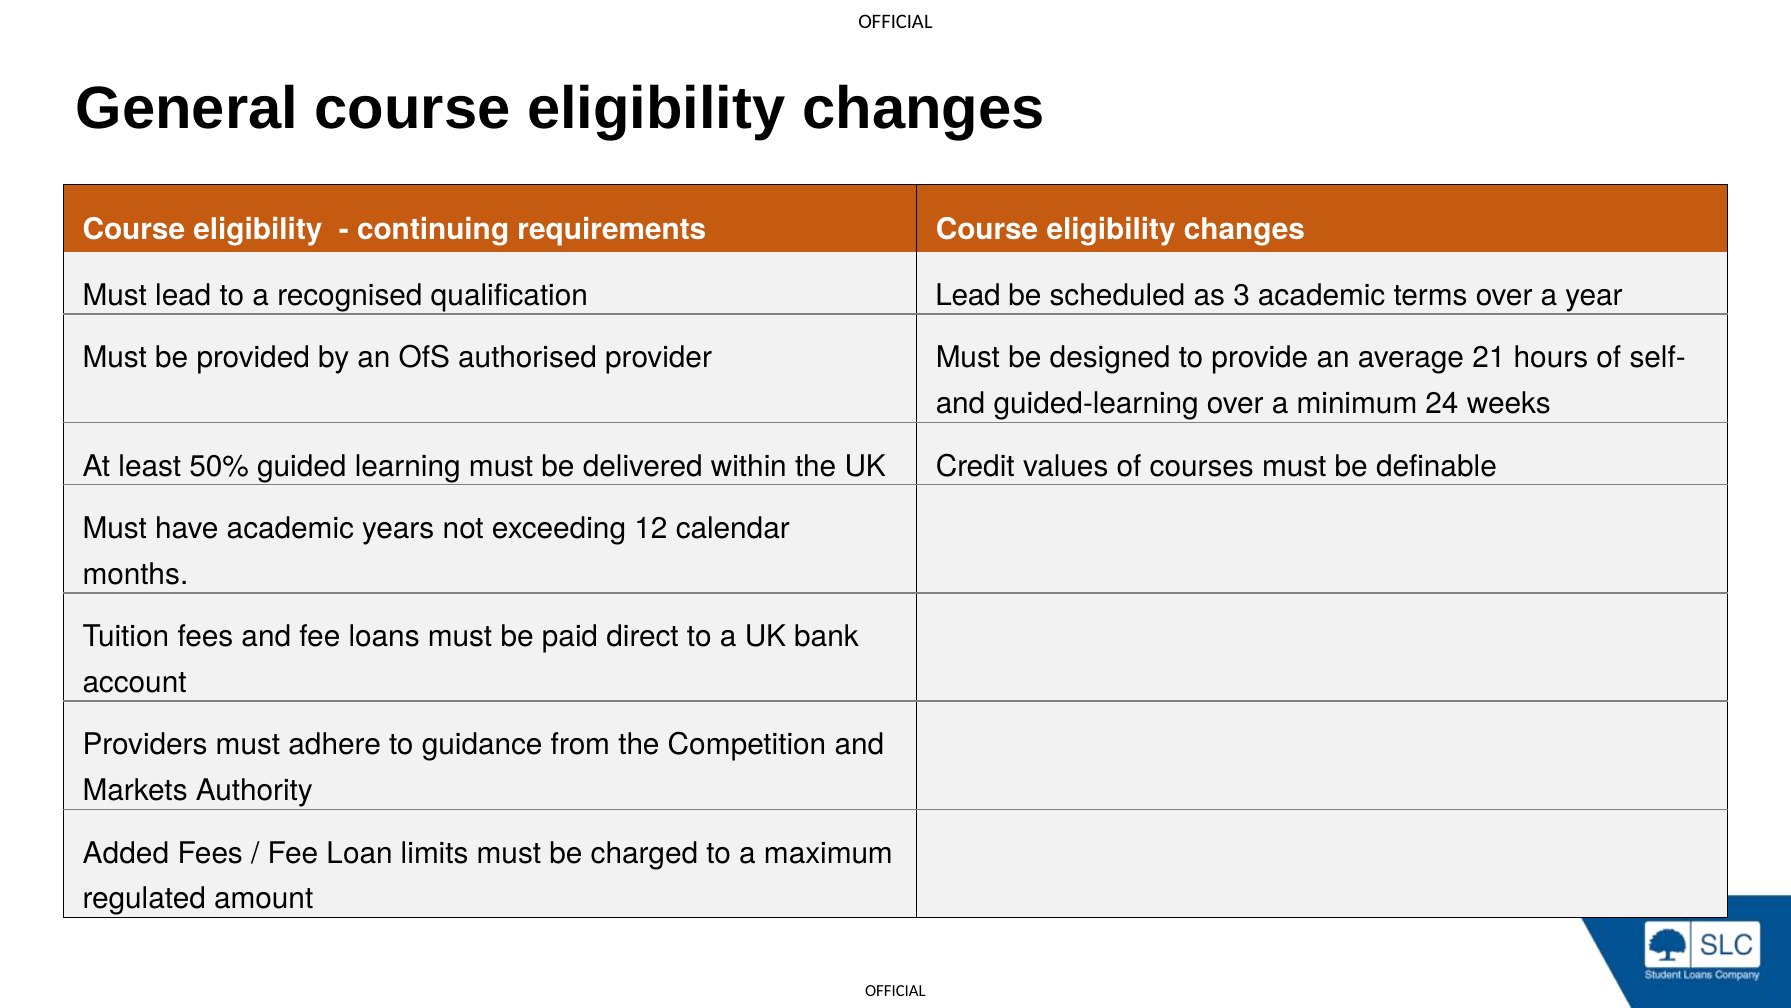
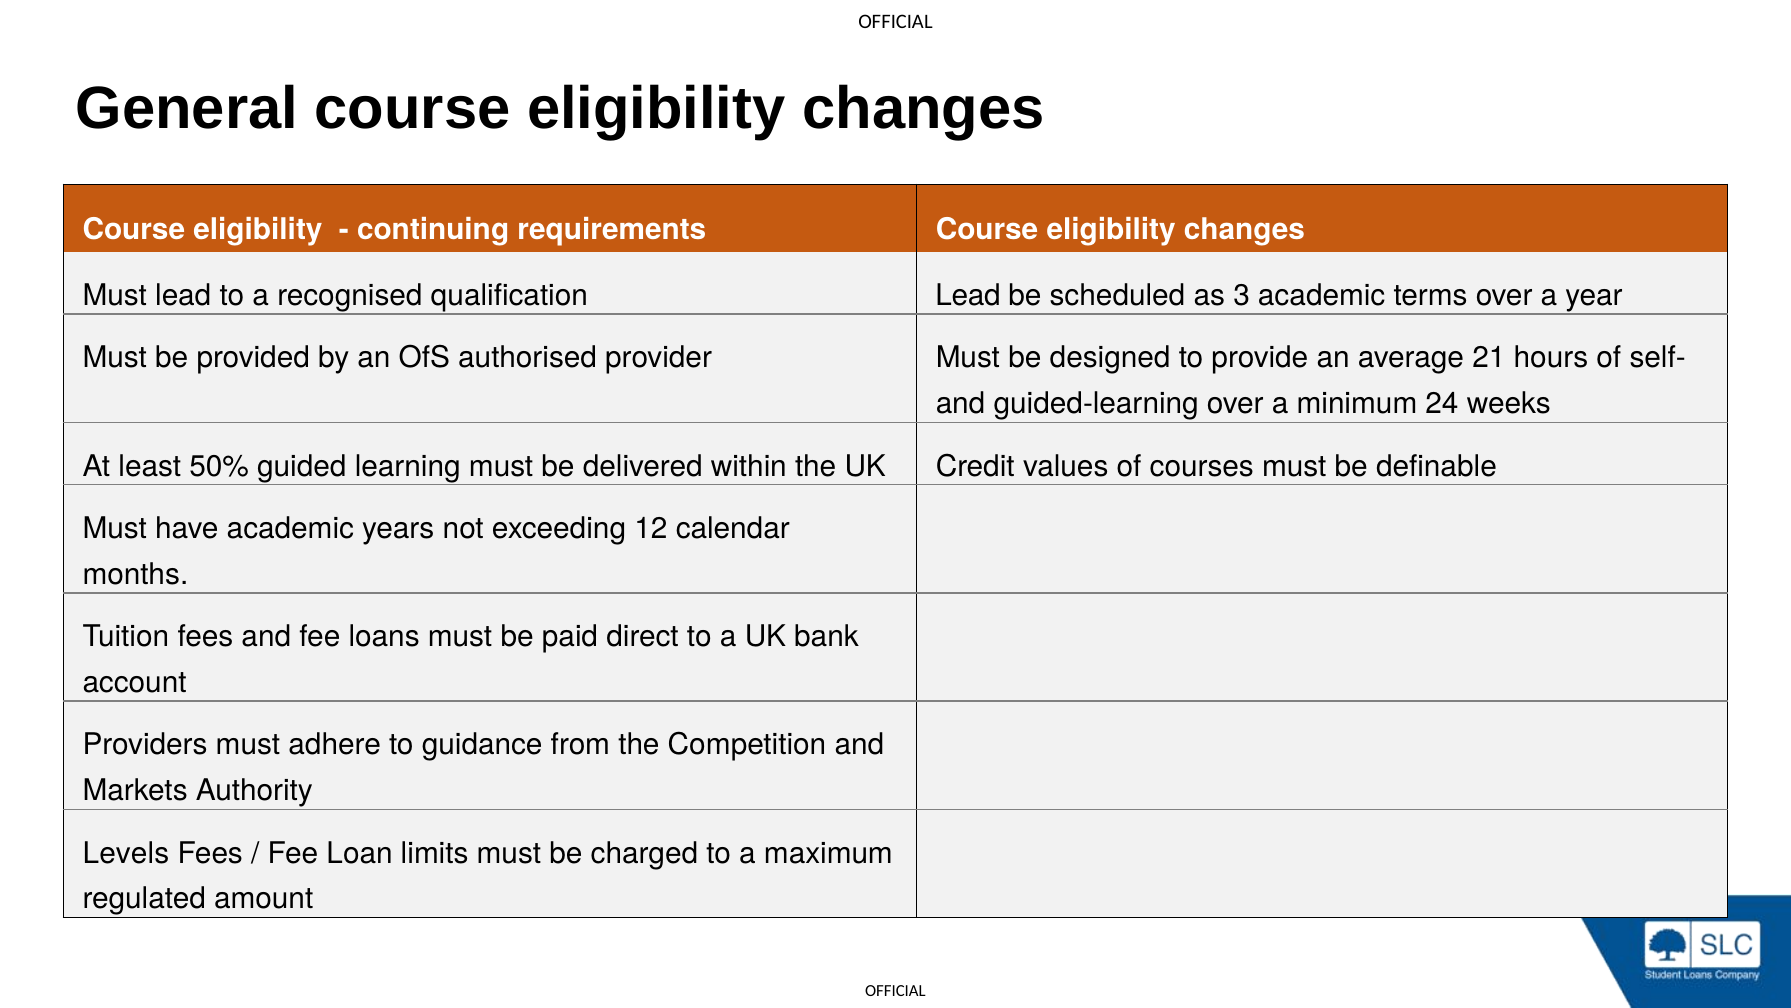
Added: Added -> Levels (126, 853)
